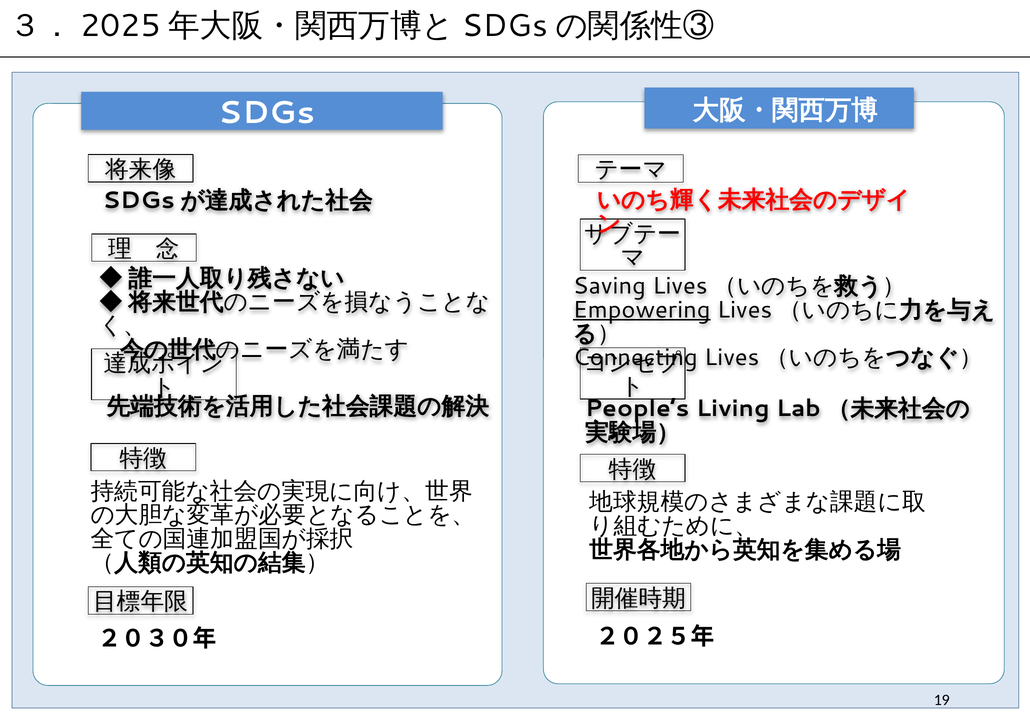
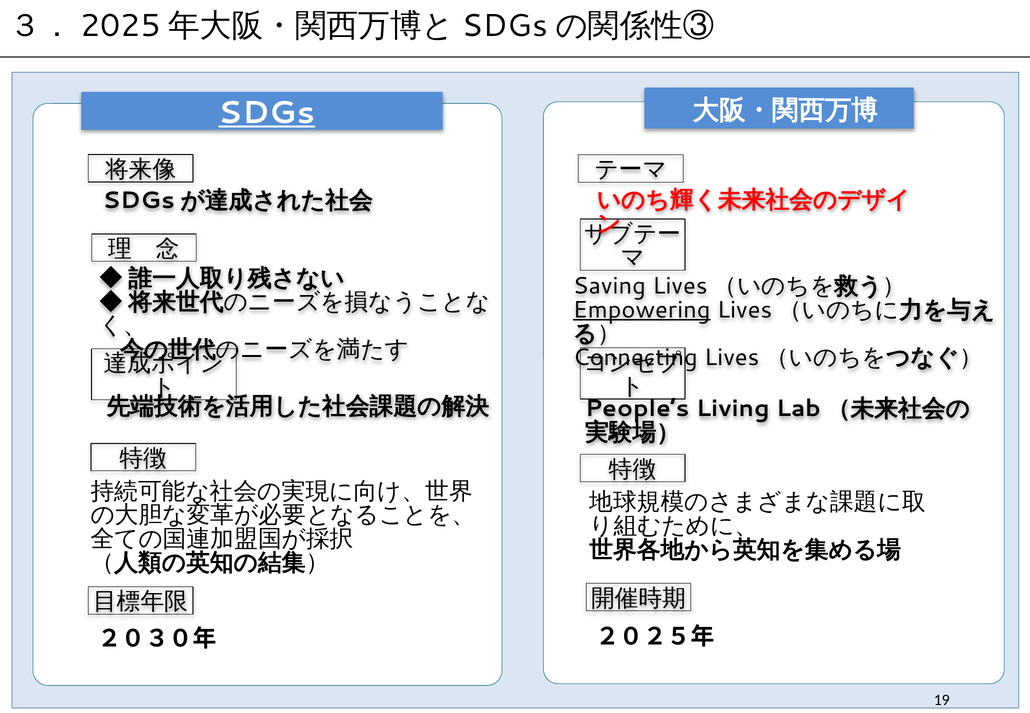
SDGs underline: none -> present (267, 113)
